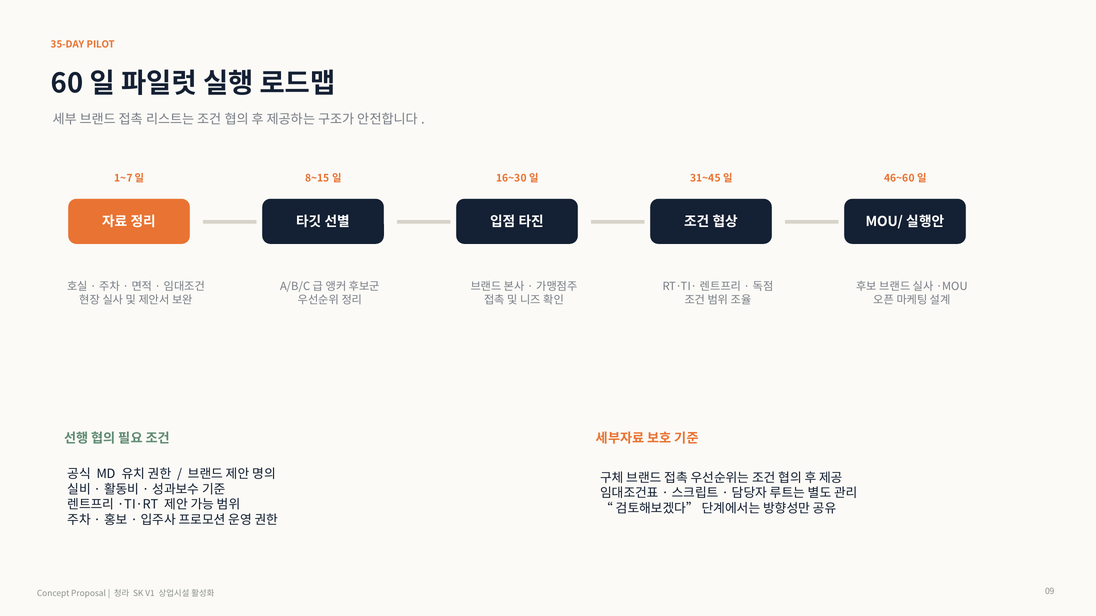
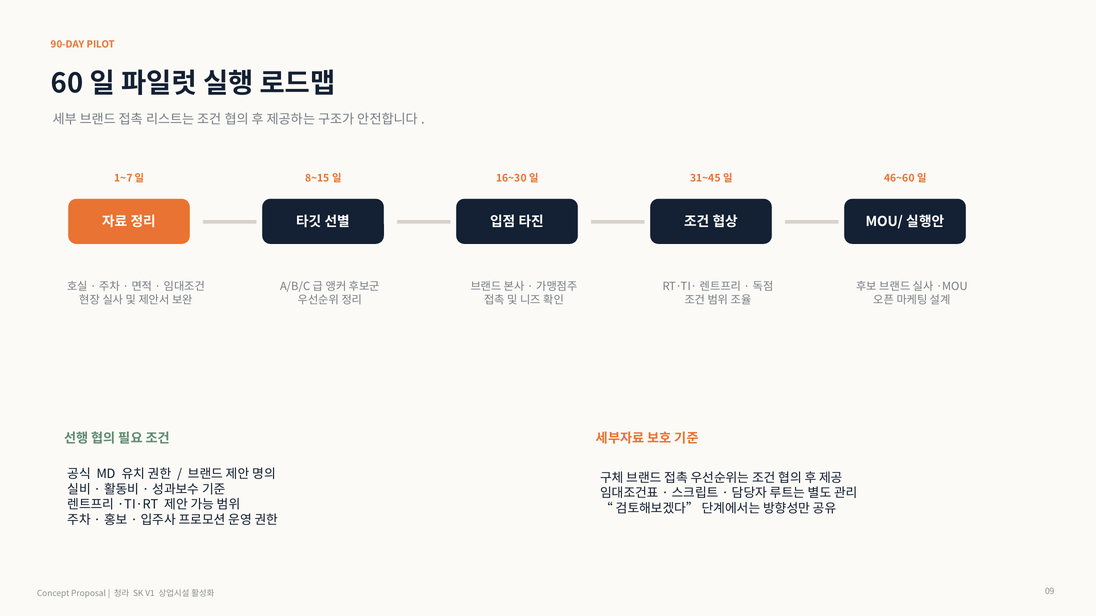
35-DAY: 35-DAY -> 90-DAY (68, 45)
